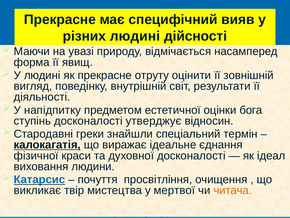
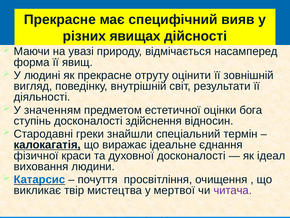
різних людині: людині -> явищах (135, 36)
напідпитку: напідпитку -> значенням (52, 110)
утверджує: утверджує -> здійснення (154, 121)
читача colour: orange -> purple (233, 190)
